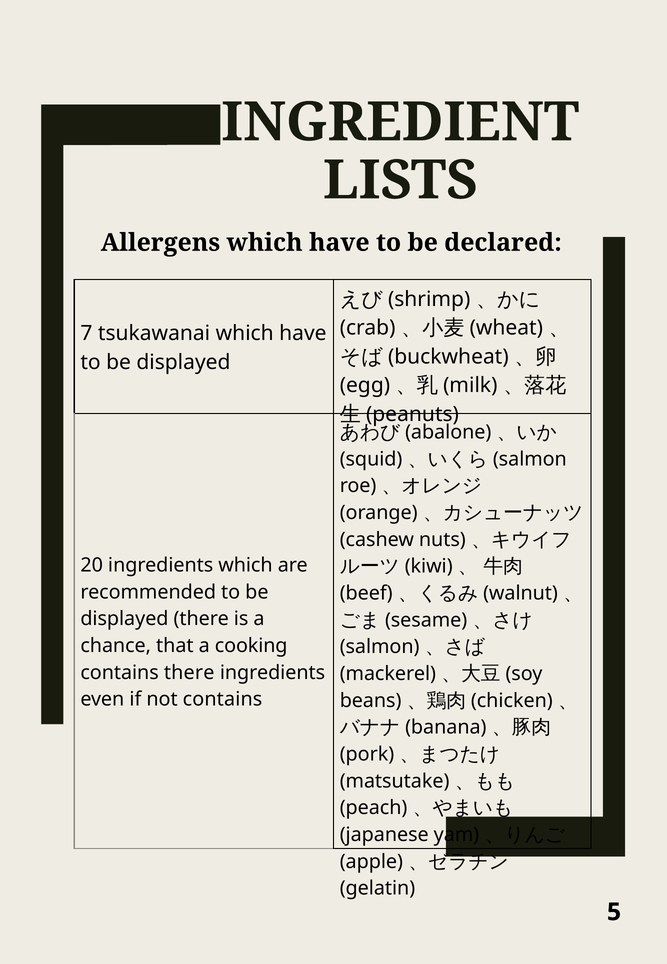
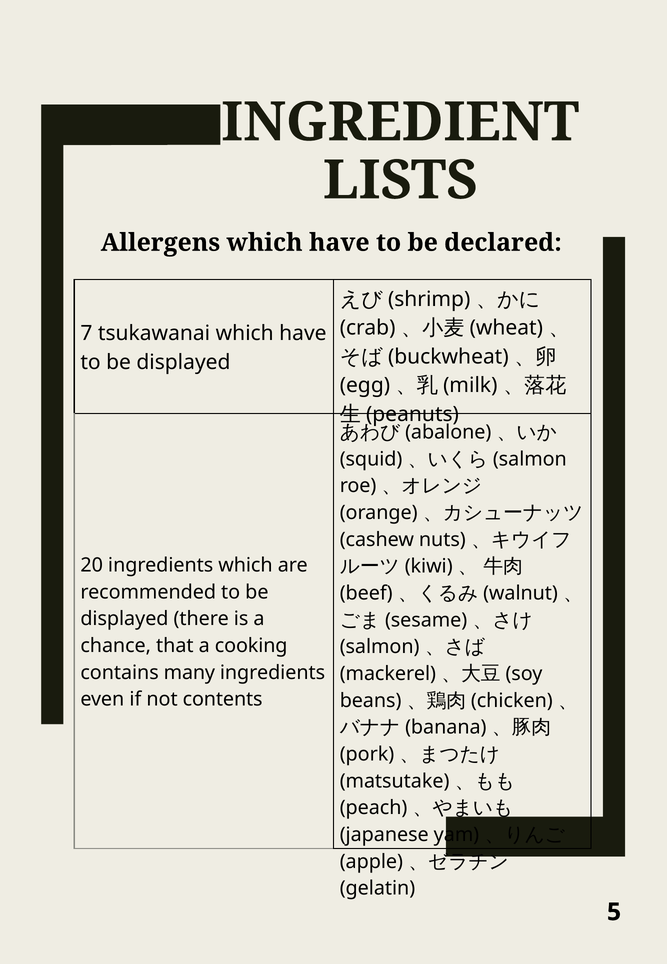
contains there: there -> many (189, 672)
not contains: contains -> contents (223, 699)
